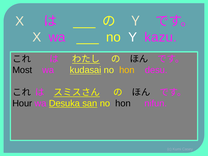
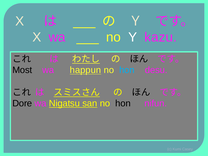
kudasai: kudasai -> happun (85, 70)
hon colour: yellow -> light blue (127, 70)
Hour: Hour -> Dore (22, 103)
Desuka: Desuka -> Nigatsu (64, 103)
